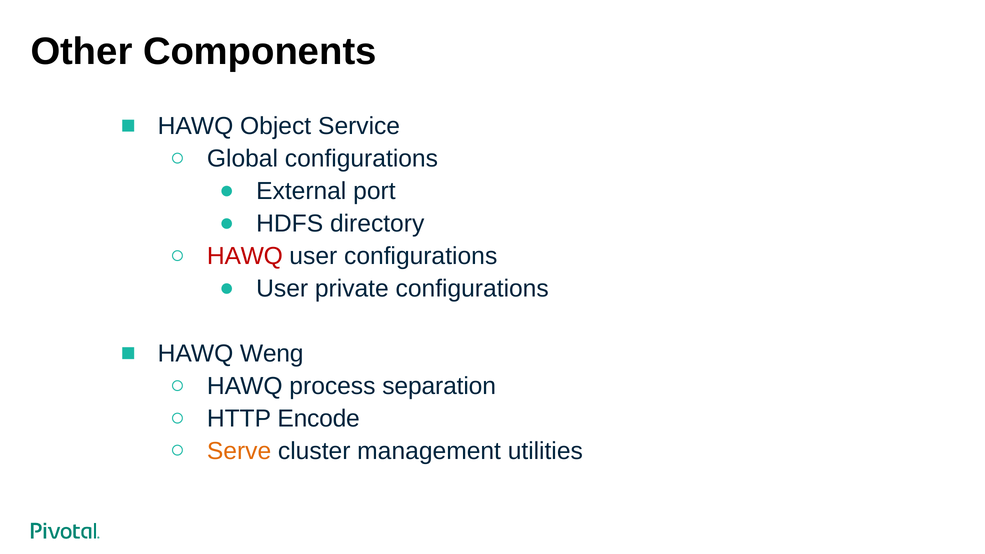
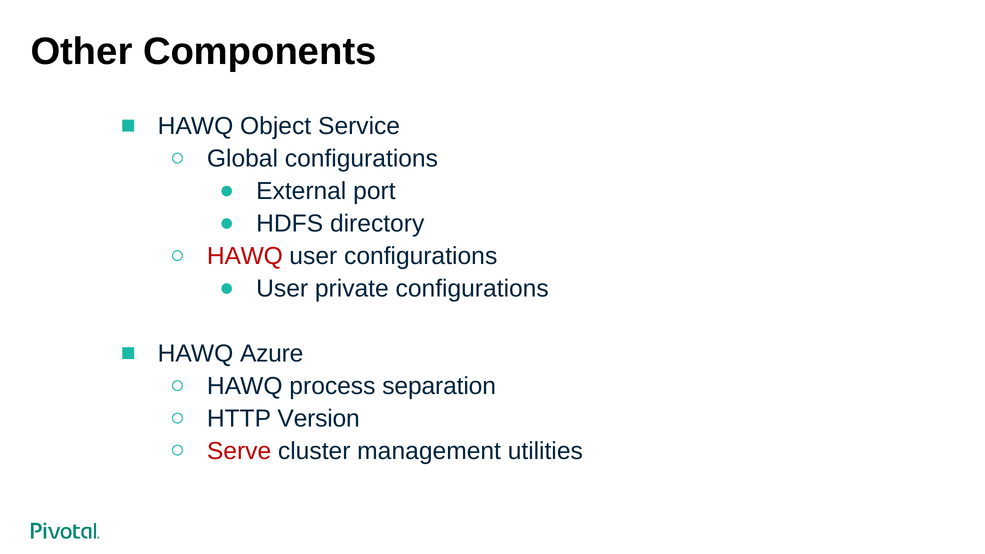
Weng: Weng -> Azure (272, 354)
Encode: Encode -> Version (319, 419)
Serve colour: orange -> red (239, 451)
